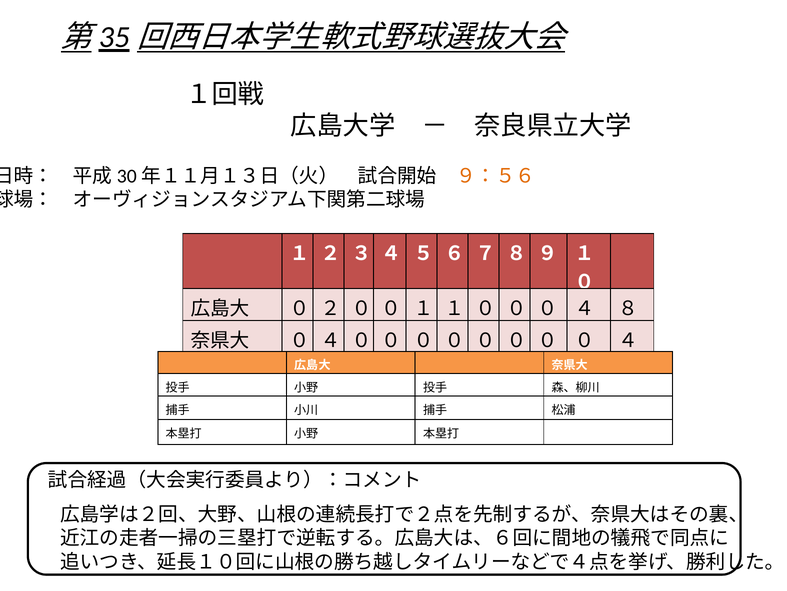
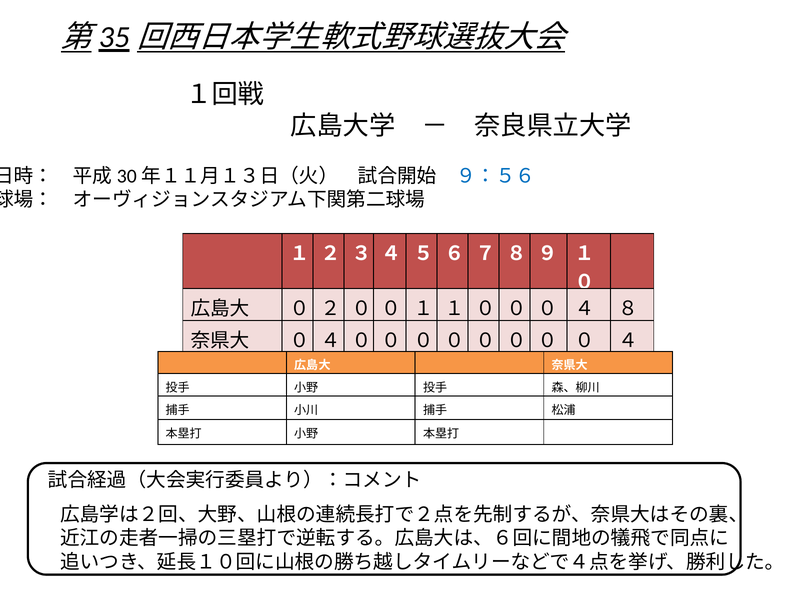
９：５６ colour: orange -> blue (496, 176)
